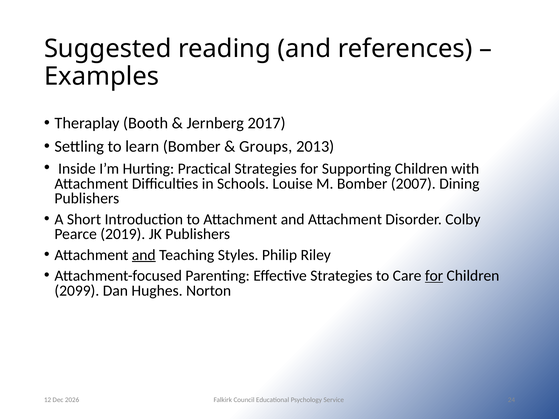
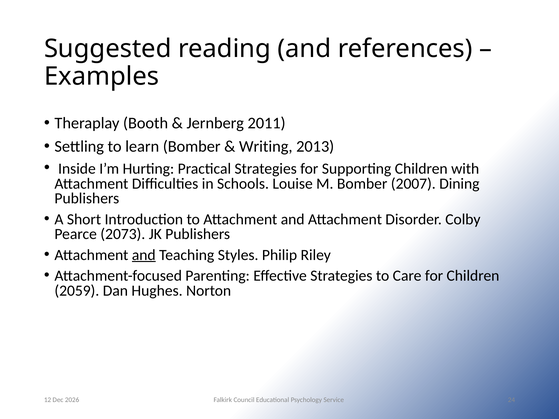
2017: 2017 -> 2011 (267, 123)
Groups: Groups -> Writing (266, 147)
2019: 2019 -> 2073 (123, 234)
for underline: present -> none (434, 276)
2099: 2099 -> 2059 (77, 291)
